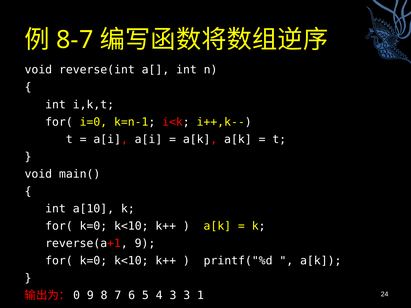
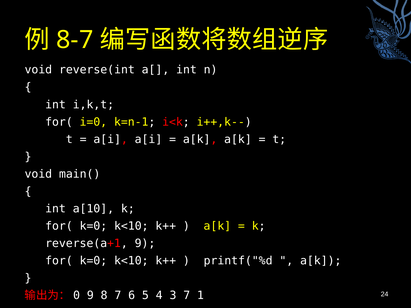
3 3: 3 -> 7 (187, 296)
